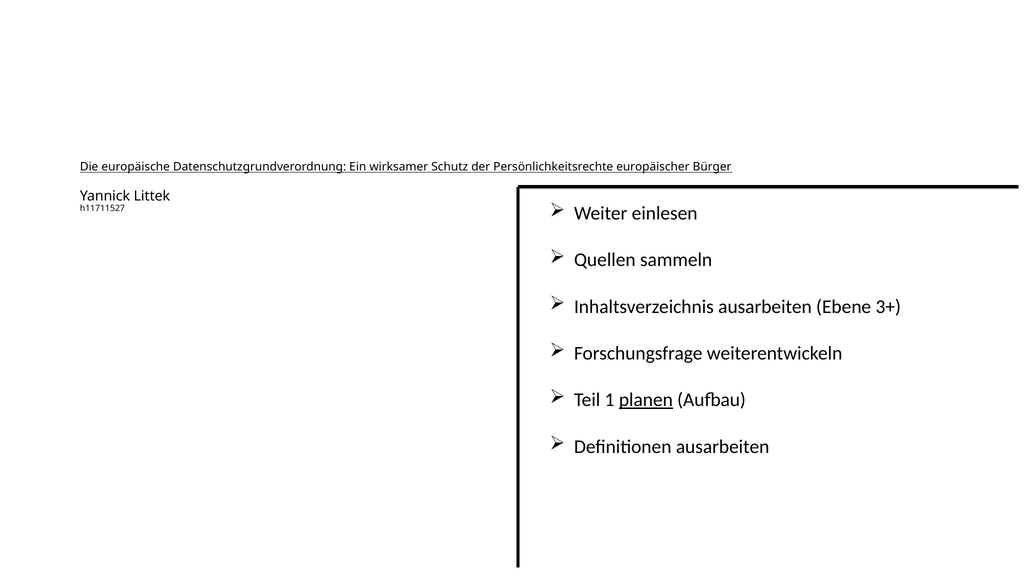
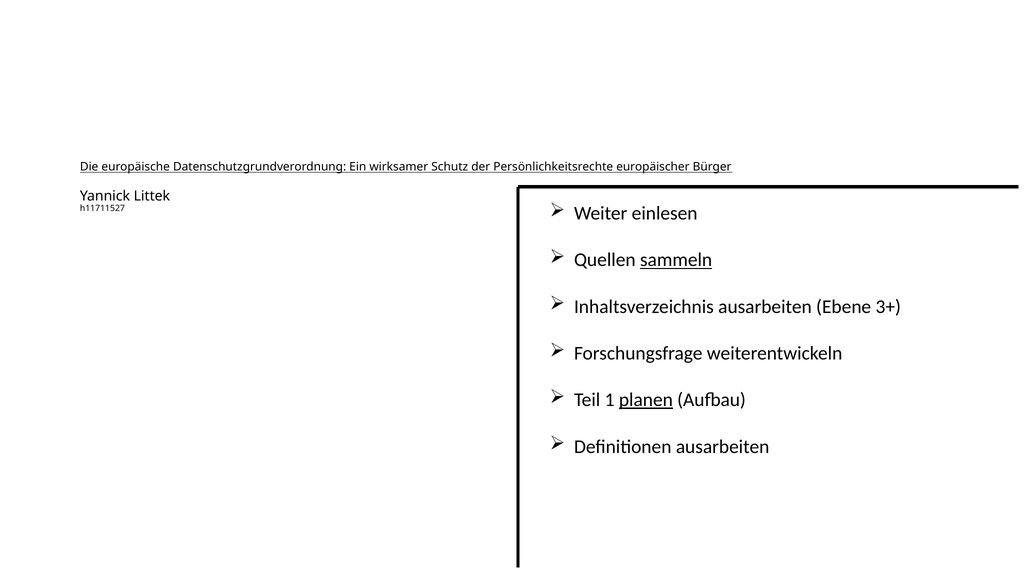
sammeln underline: none -> present (676, 260)
